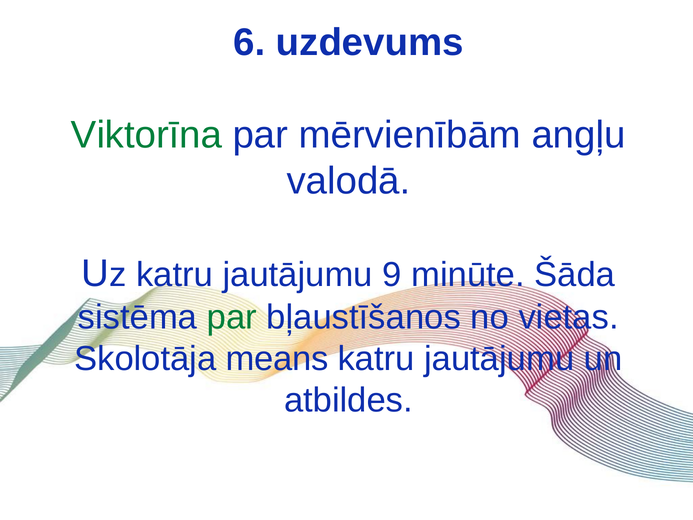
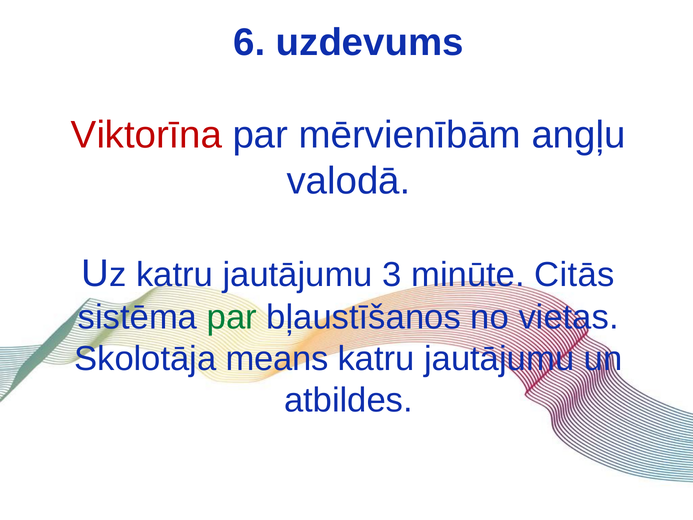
Viktorīna colour: green -> red (146, 135)
9: 9 -> 3 (392, 275)
Šāda: Šāda -> Citās (575, 275)
